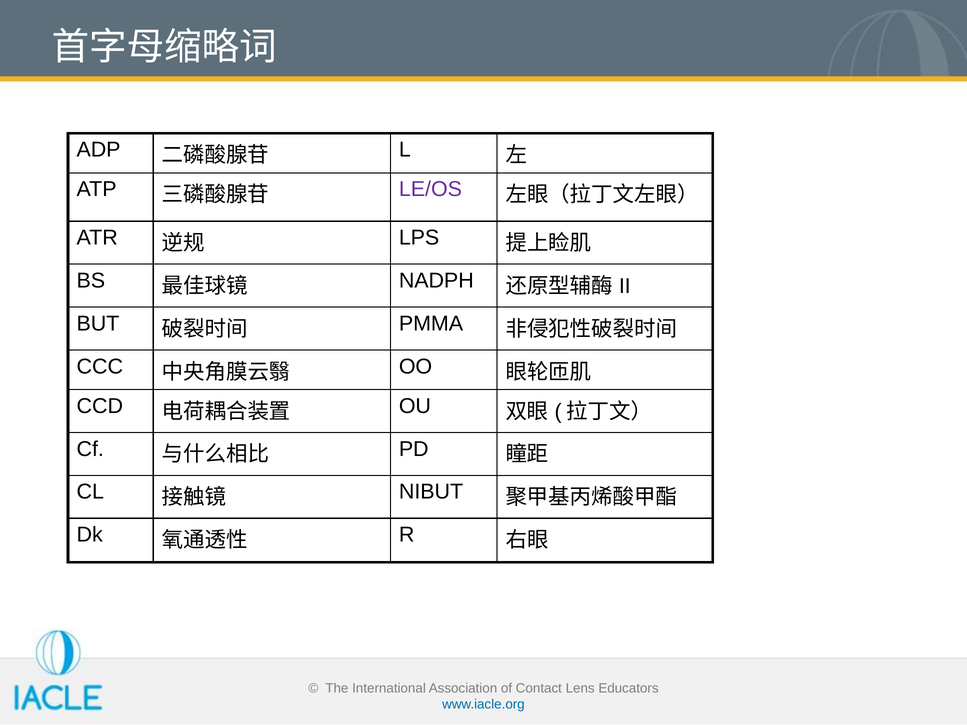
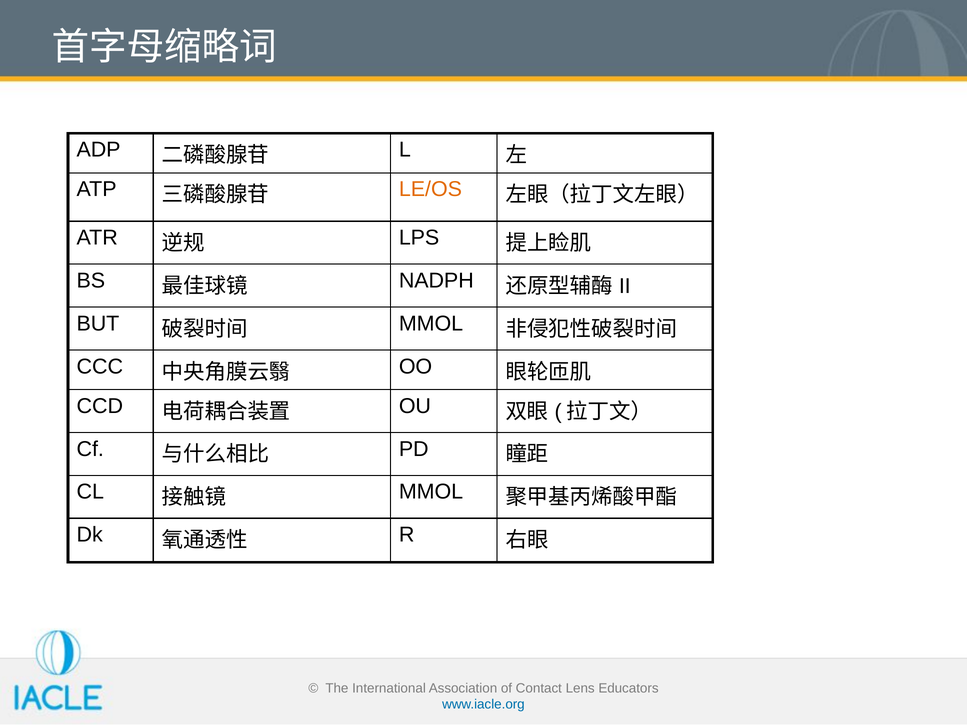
LE/OS colour: purple -> orange (430, 189)
PMMA: PMMA -> MMOL (431, 324)
NIBUT: NIBUT -> MMOL (431, 492)
